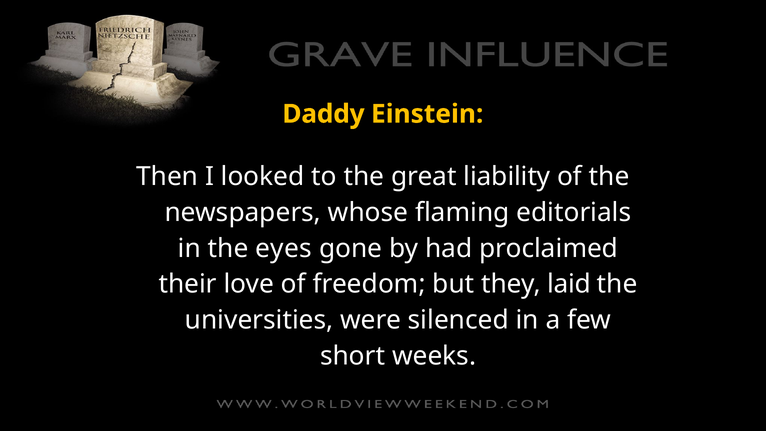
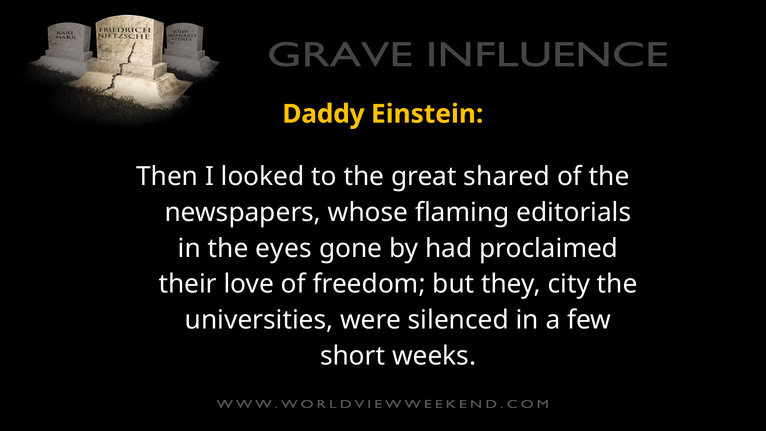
liability: liability -> shared (507, 177)
laid: laid -> city (569, 284)
